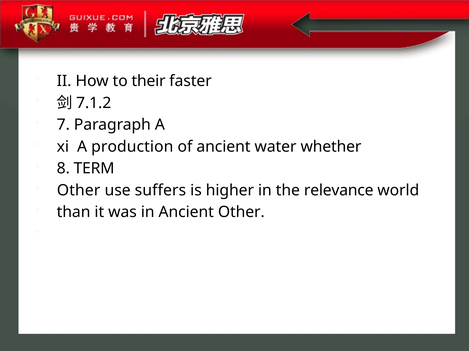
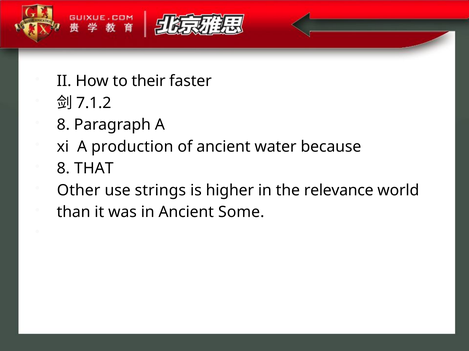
7: 7 -> 8 (63, 125)
whether: whether -> because (331, 147)
TERM: TERM -> THAT (94, 169)
suffers: suffers -> strings (160, 191)
Ancient Other: Other -> Some (241, 213)
